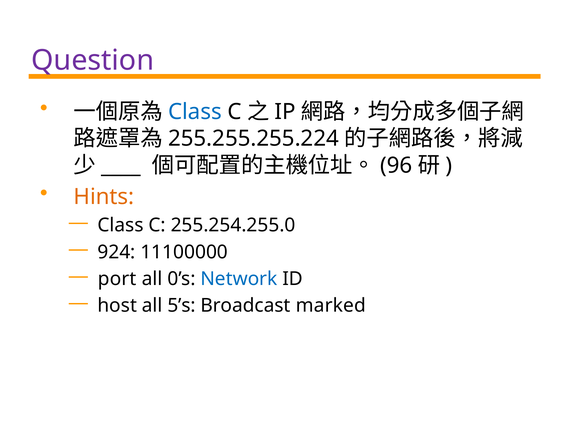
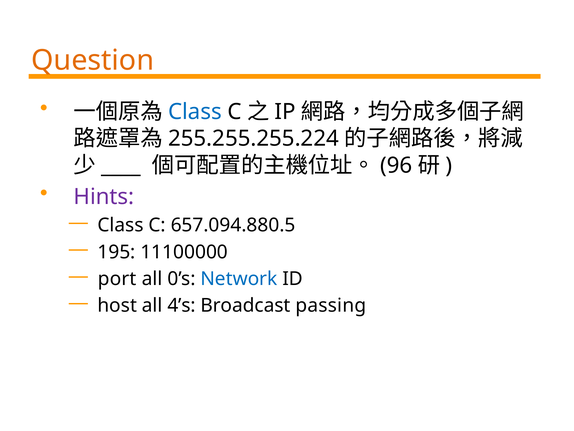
Question colour: purple -> orange (93, 60)
Hints colour: orange -> purple (104, 196)
255.254.255.0: 255.254.255.0 -> 657.094.880.5 (233, 225)
924: 924 -> 195 (116, 252)
5’s: 5’s -> 4’s (182, 305)
marked: marked -> passing (331, 305)
